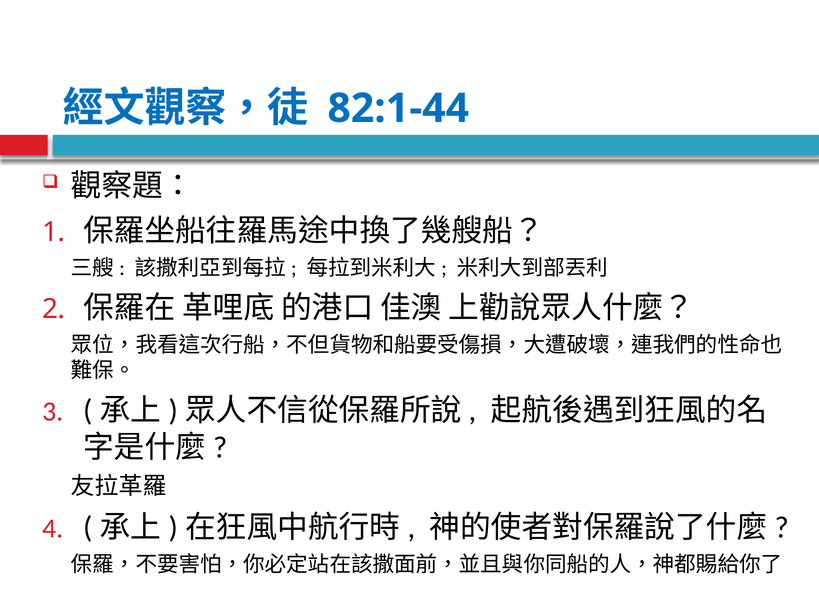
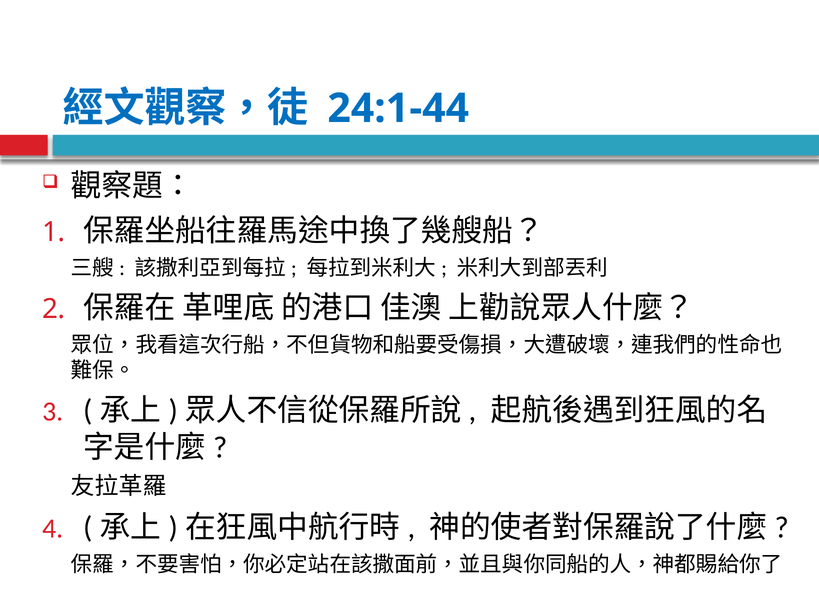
82:1-44: 82:1-44 -> 24:1-44 (398, 108)
